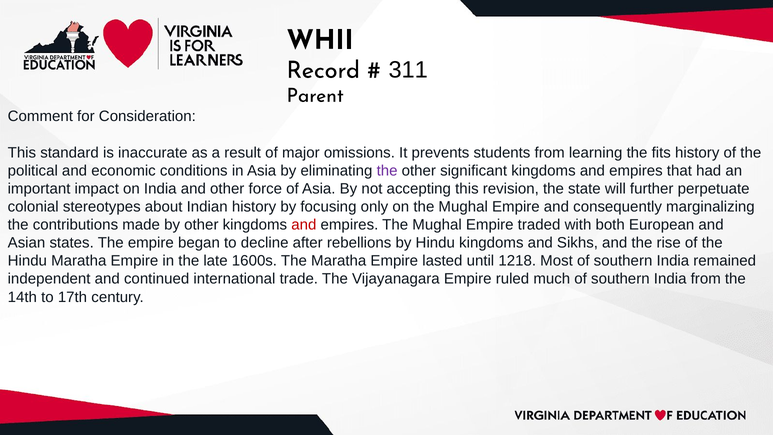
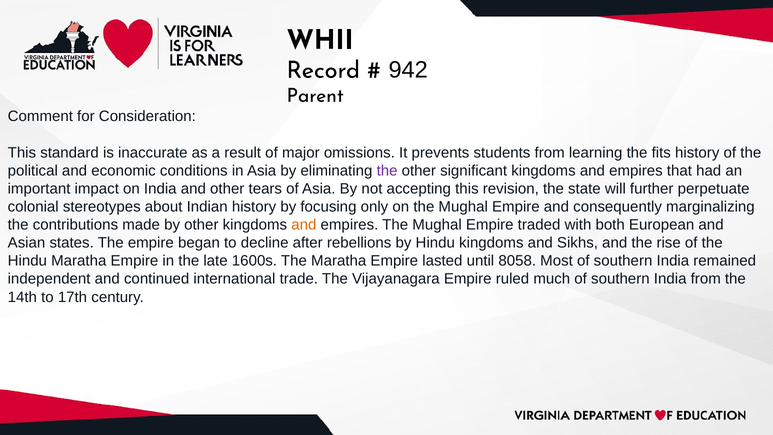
311: 311 -> 942 (408, 70)
force: force -> tears (265, 189)
and colour: red -> orange (304, 225)
1218: 1218 -> 8058 (517, 261)
